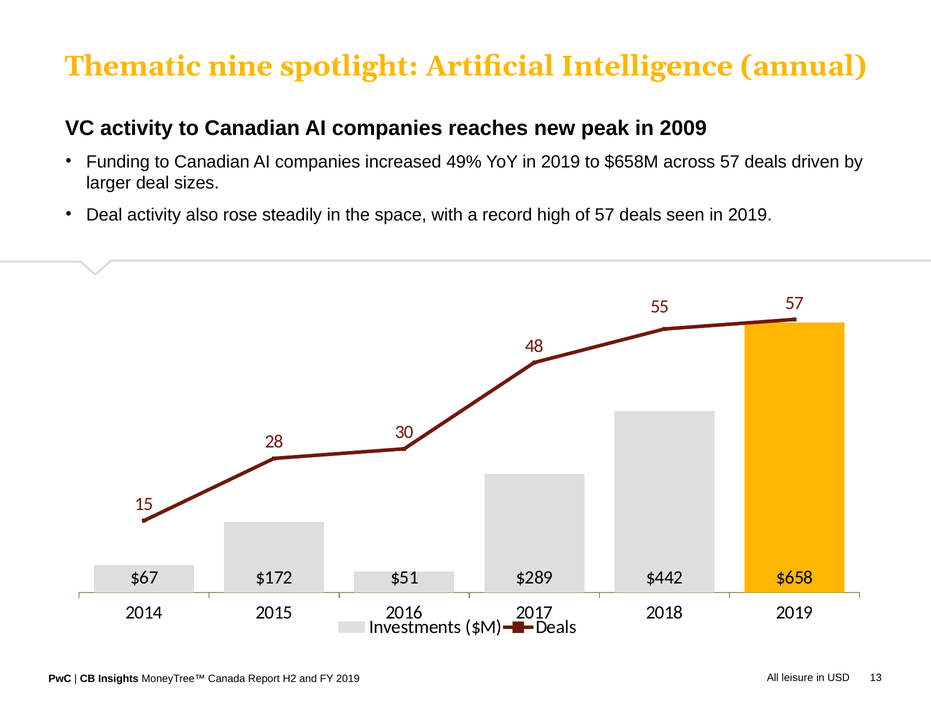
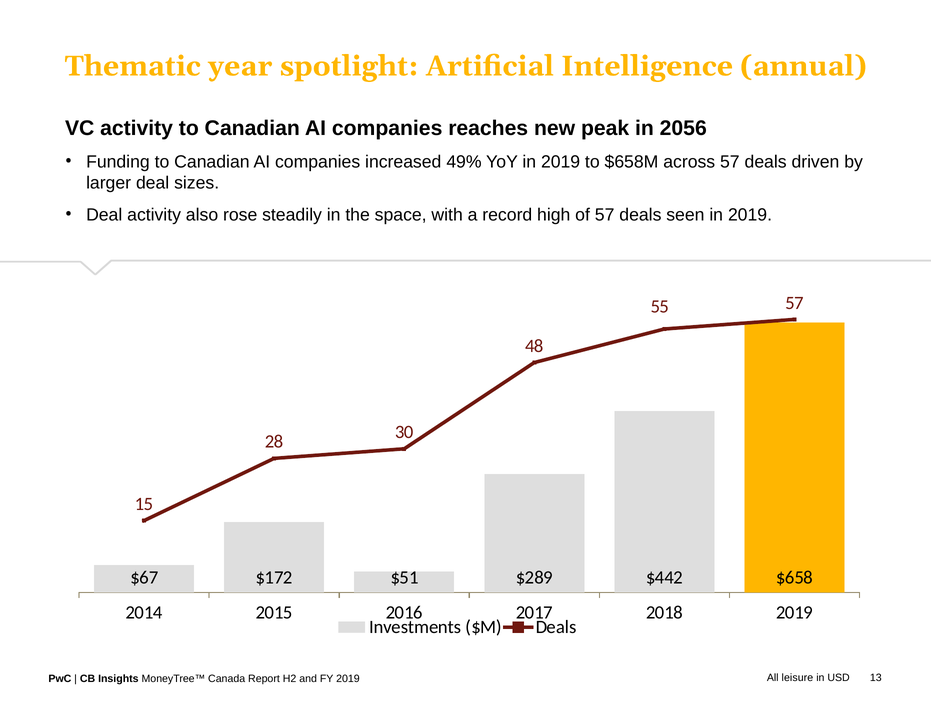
nine: nine -> year (240, 66)
2009: 2009 -> 2056 (683, 128)
